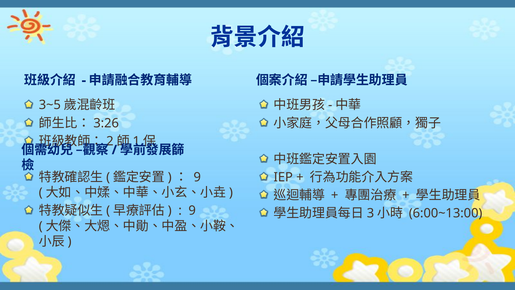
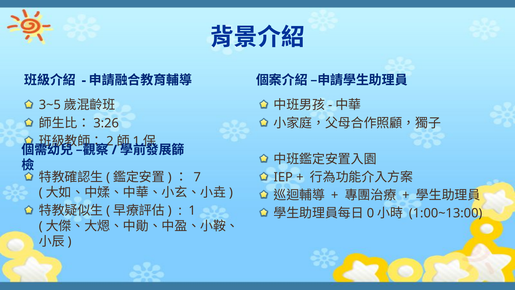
9: 9 -> 7 (197, 177)
9: 9 -> 1 (192, 211)
3: 3 -> 0 (370, 213)
6:00~13:00: 6:00~13:00 -> 1:00~13:00 (446, 213)
